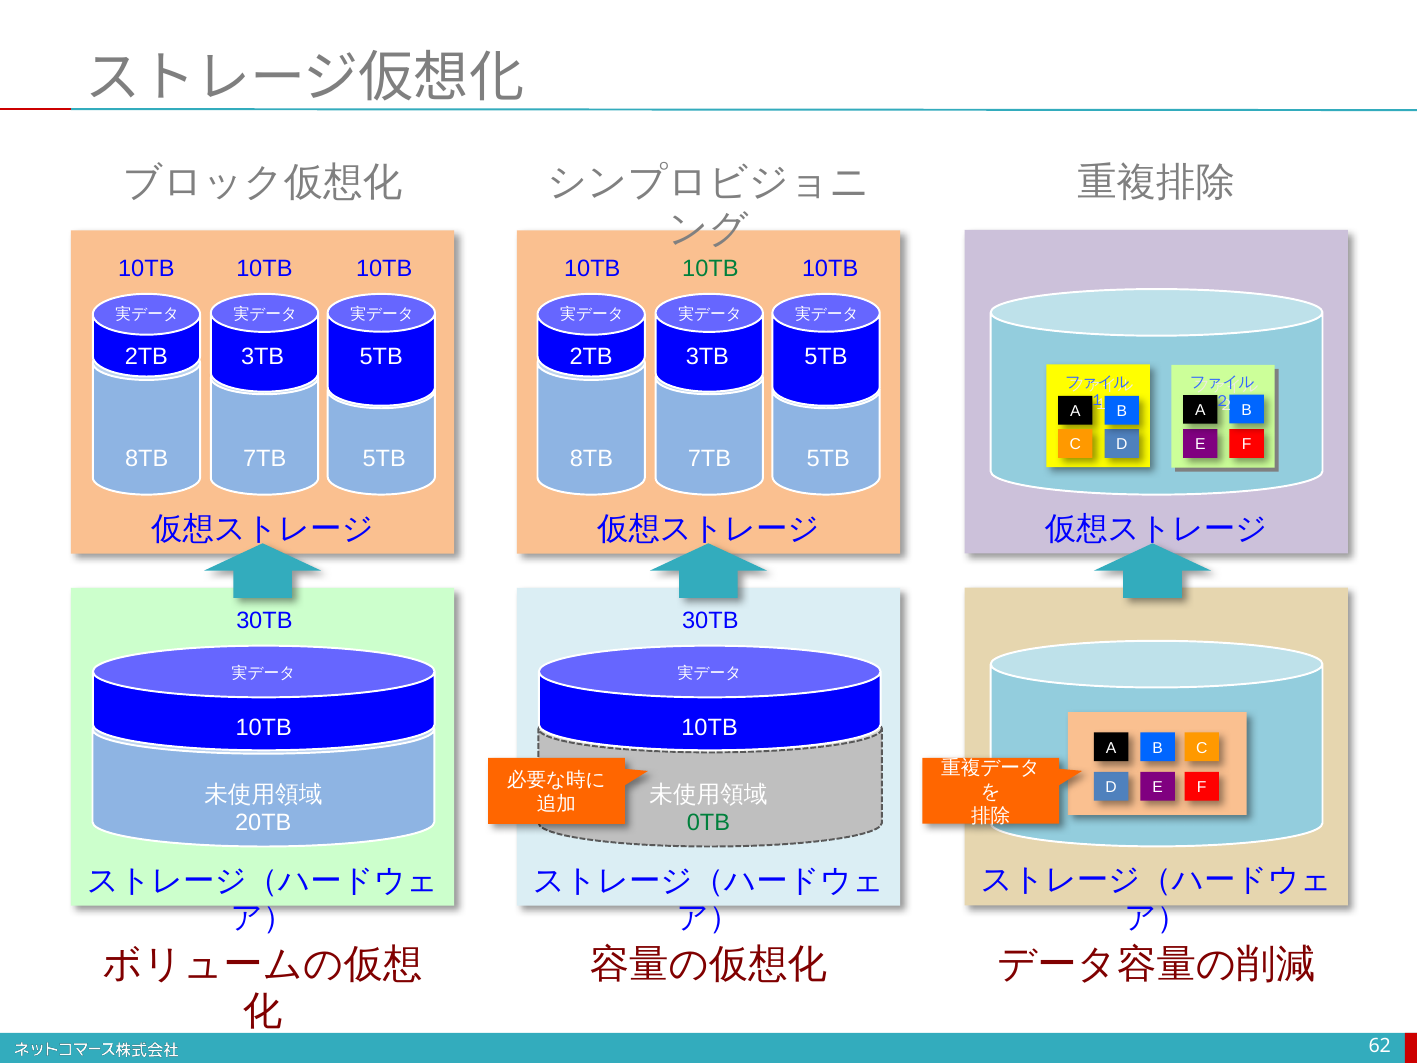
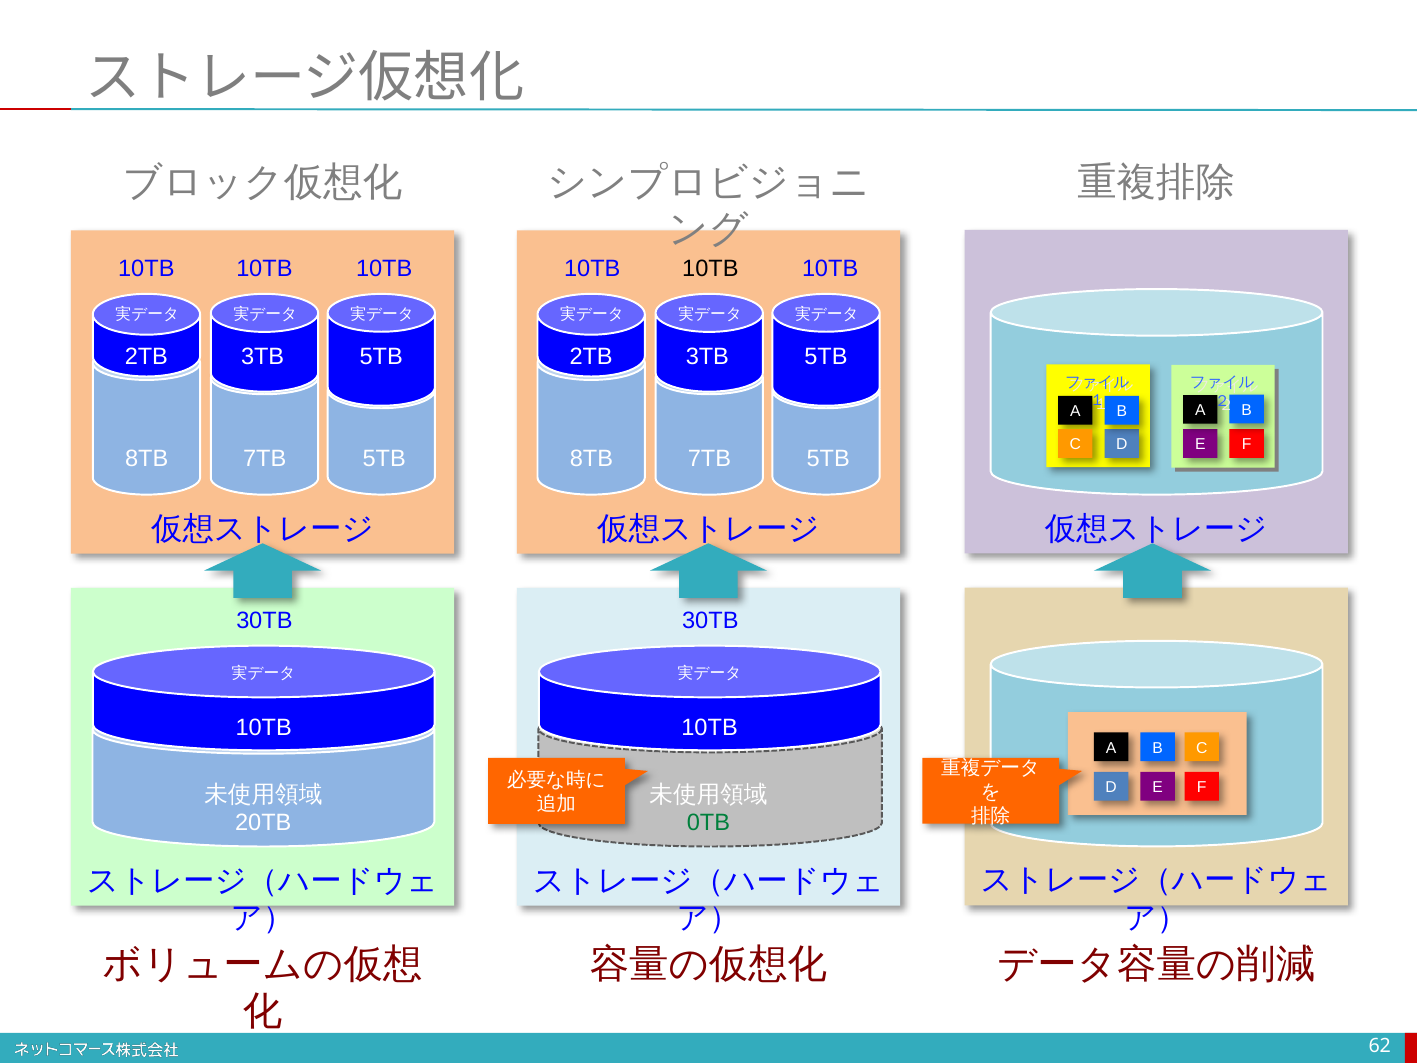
10TB colour: green -> black (710, 269)
